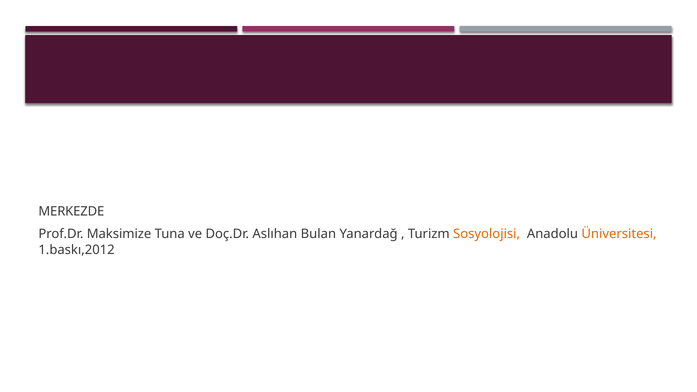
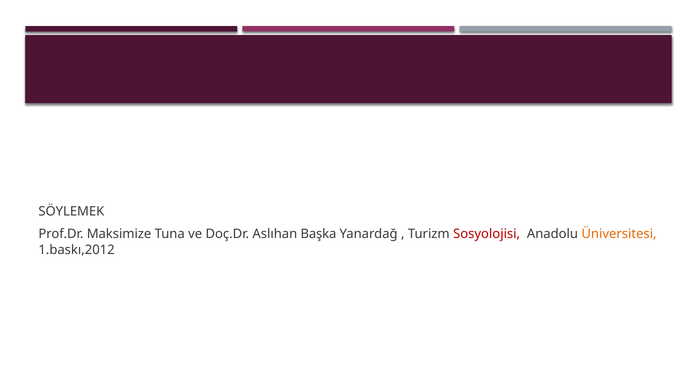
MERKEZDE: MERKEZDE -> SÖYLEMEK (71, 212)
Bulan: Bulan -> Başka (318, 234)
Sosyolojisi colour: orange -> red (487, 234)
